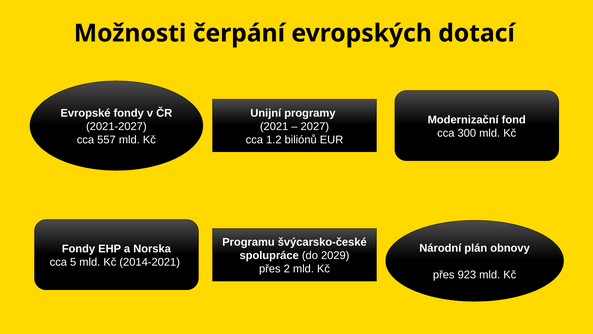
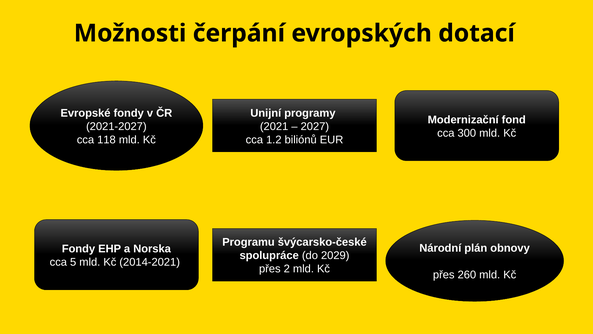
557: 557 -> 118 (106, 140)
923: 923 -> 260 (467, 275)
